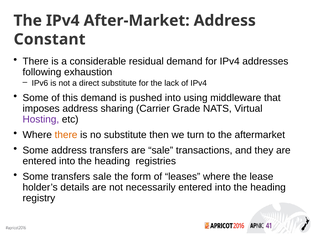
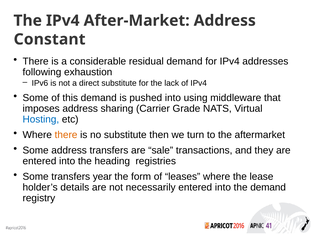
Hosting colour: purple -> blue (41, 119)
transfers sale: sale -> year (102, 176)
heading: heading -> demand (268, 187)
